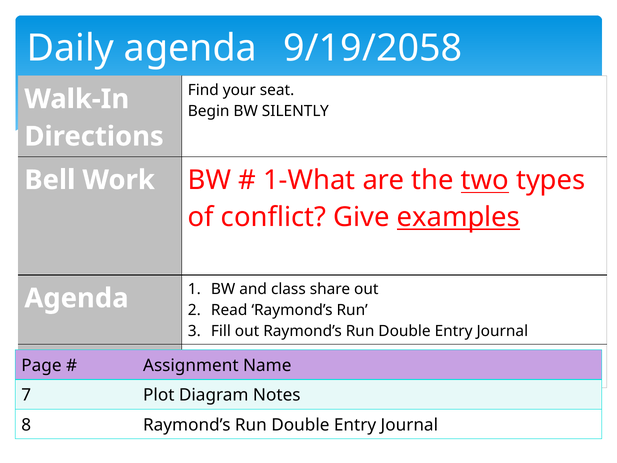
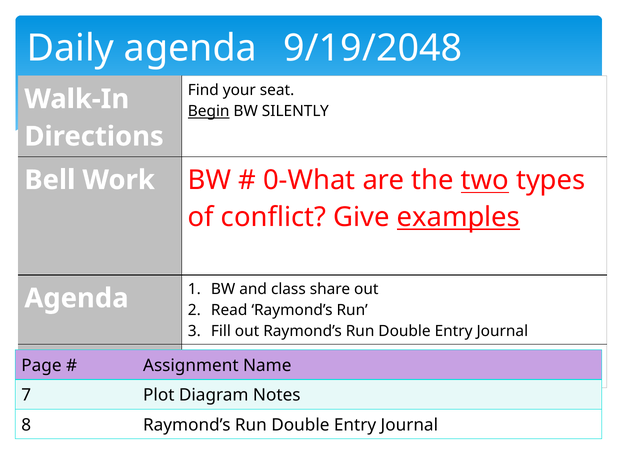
9/19/2058: 9/19/2058 -> 9/19/2048 (373, 48)
Begin underline: none -> present (209, 111)
1-What: 1-What -> 0-What (309, 180)
